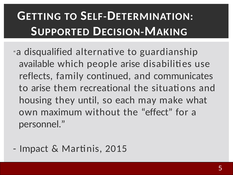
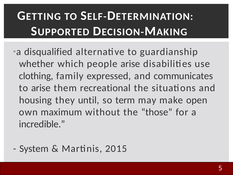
available: available -> whether (37, 64)
reflects: reflects -> clothing (36, 76)
continued: continued -> expressed (109, 76)
each: each -> term (125, 100)
what: what -> open (197, 100)
effect: effect -> those (157, 112)
personnel: personnel -> incredible (42, 124)
Impact: Impact -> System (34, 148)
